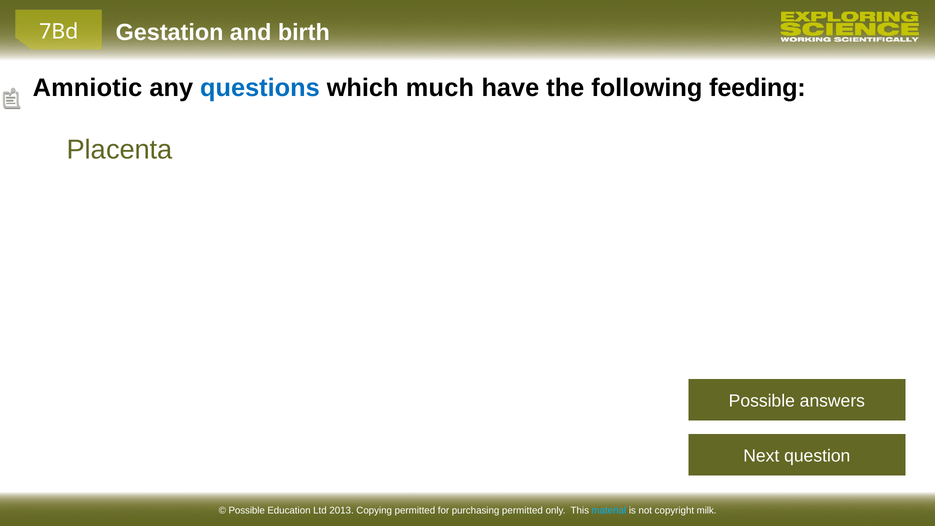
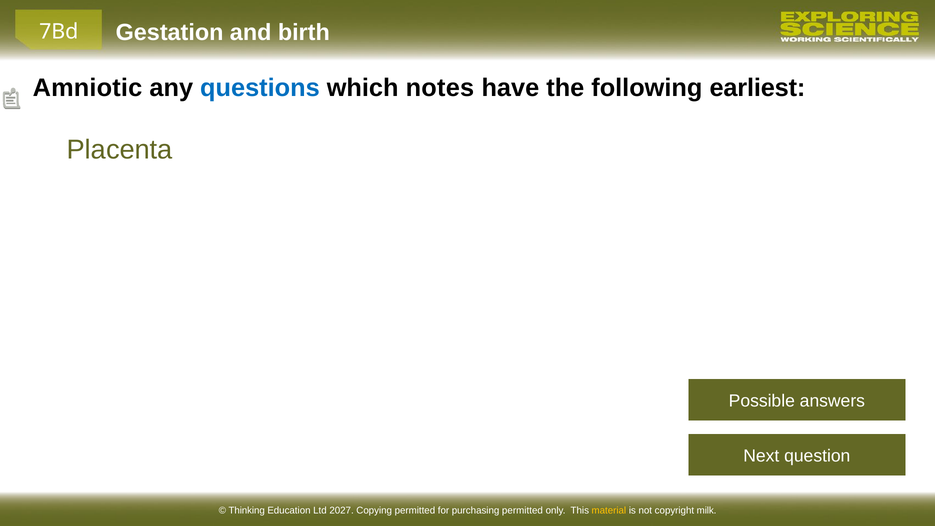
much: much -> notes (440, 88)
feeding: feeding -> earliest (757, 88)
Possible: Possible -> Thinking (247, 510)
2013: 2013 -> 2027 (342, 510)
material colour: light blue -> yellow (609, 510)
